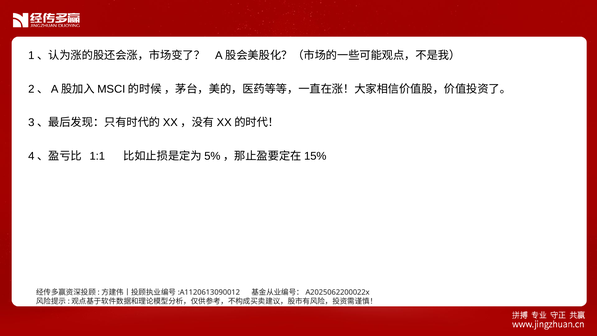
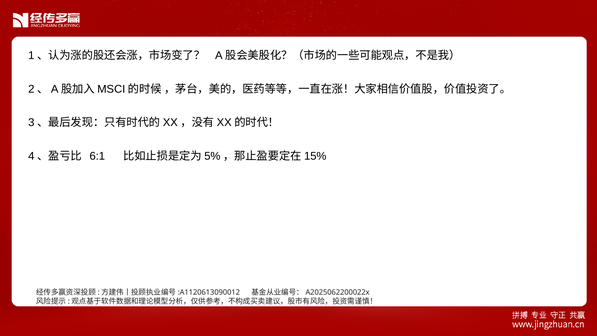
1:1: 1:1 -> 6:1 (97, 156)
